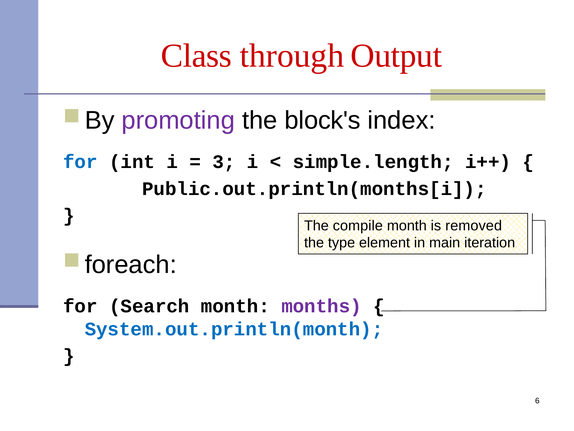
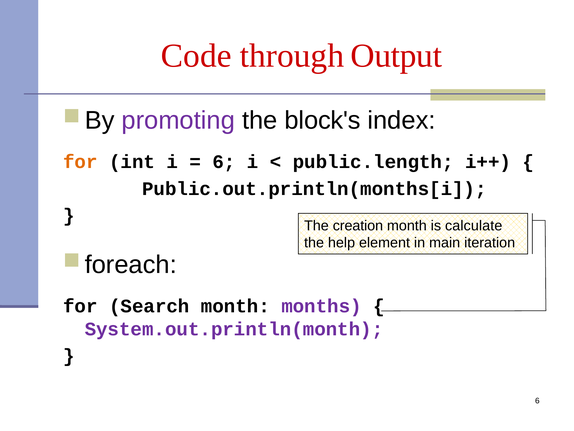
Class: Class -> Code (196, 56)
for colour: blue -> orange (80, 162)
3: 3 -> 6 (224, 162)
simple.length: simple.length -> public.length (373, 162)
compile: compile -> creation (358, 225)
removed: removed -> calculate (474, 225)
type: type -> help (342, 243)
System.out.println(month colour: blue -> purple (234, 329)
